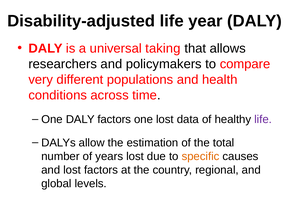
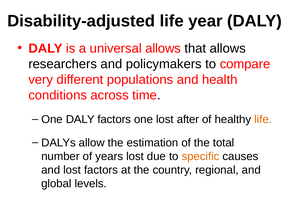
universal taking: taking -> allows (163, 48)
data: data -> after (188, 119)
life colour: purple -> orange (263, 119)
